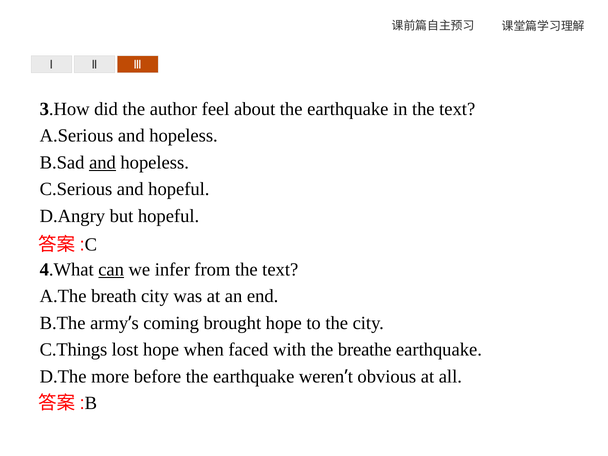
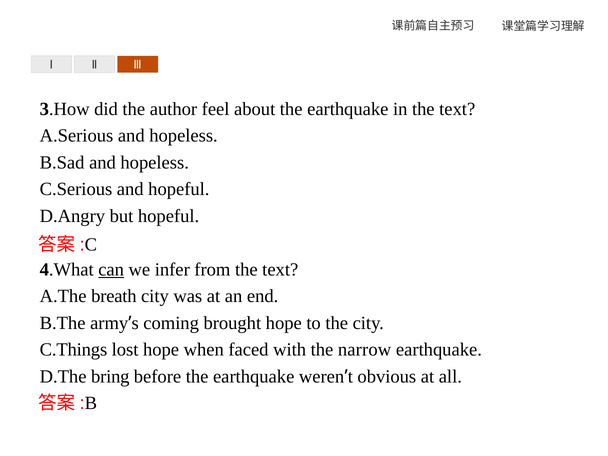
and underline: present -> none (102, 163)
breathe: breathe -> narrow (365, 350)
more: more -> bring (110, 376)
